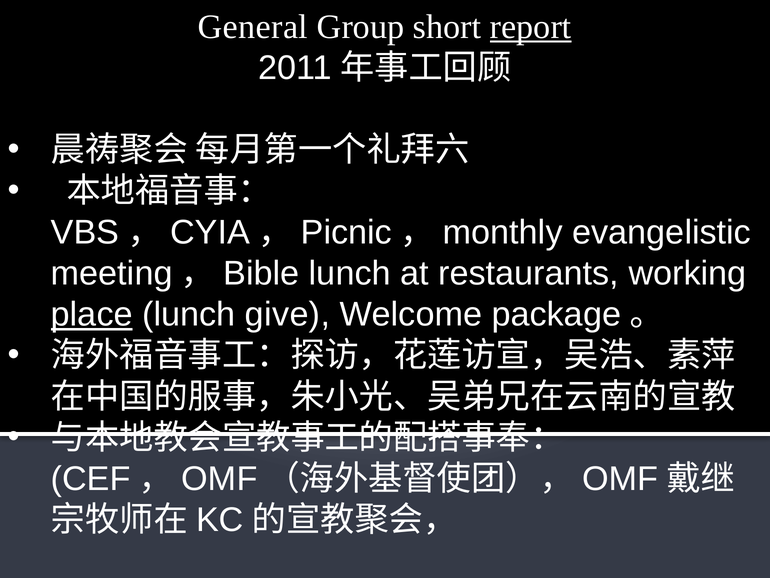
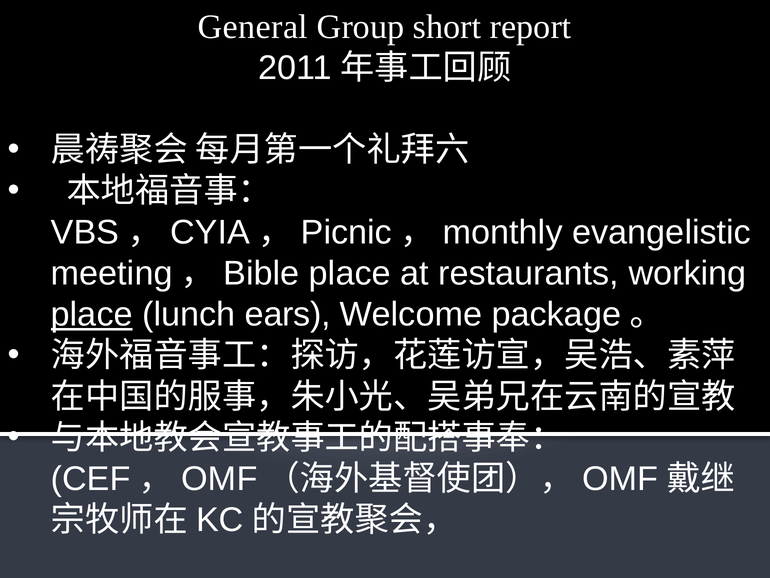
report underline: present -> none (531, 27)
lunch: lunch -> place (350, 273)
give: give -> ears (288, 314)
